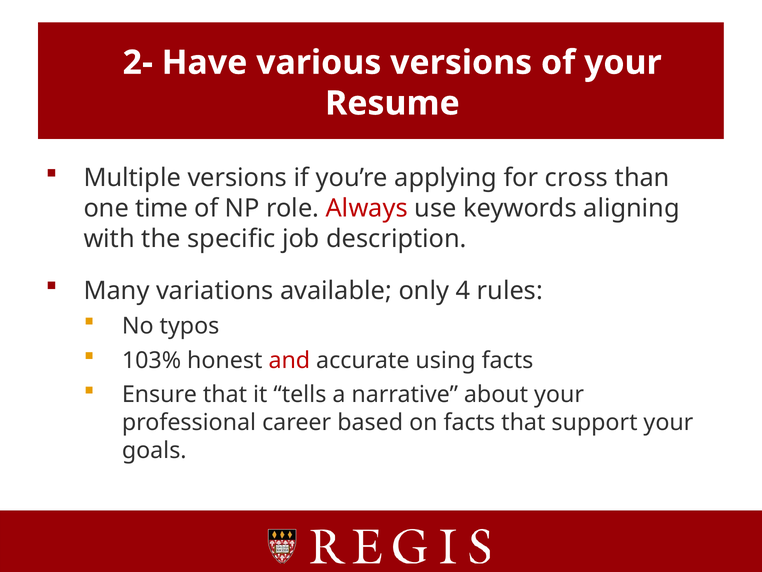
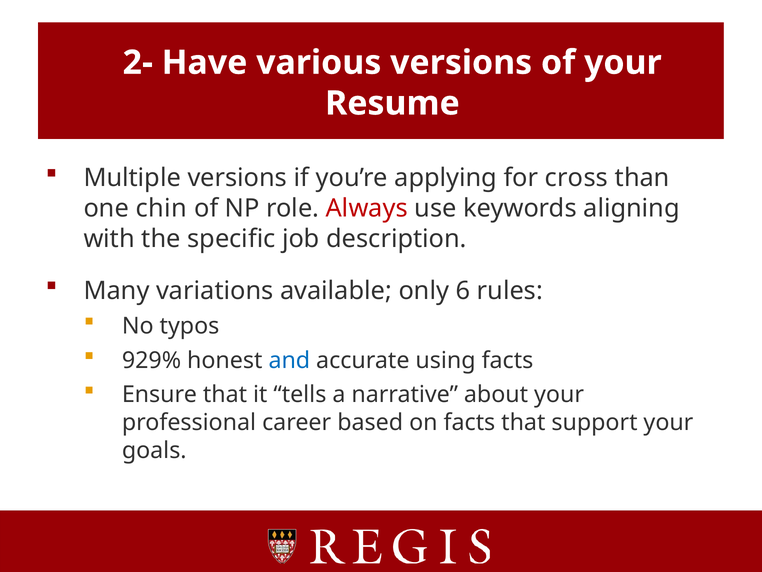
time: time -> chin (161, 208)
4: 4 -> 6 (463, 290)
103%: 103% -> 929% (152, 360)
and colour: red -> blue (289, 360)
